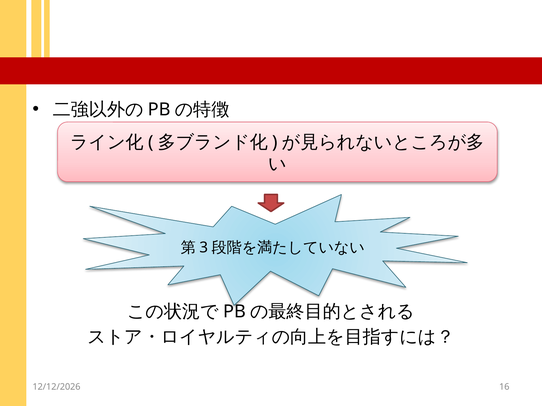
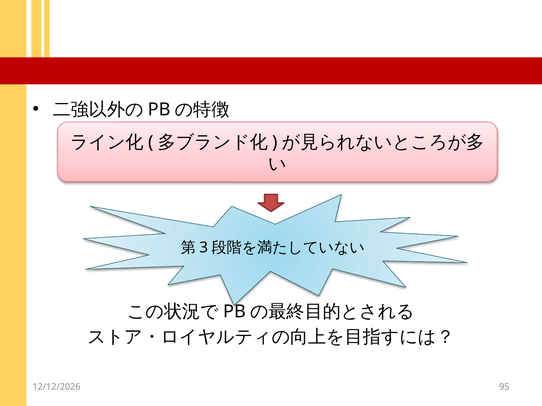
16: 16 -> 95 (504, 387)
